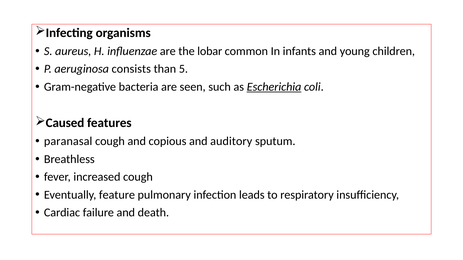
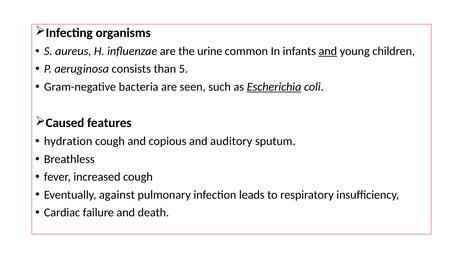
lobar: lobar -> urine (210, 51)
and underline: none -> present (328, 51)
paranasal: paranasal -> hydration (68, 142)
feature: feature -> against (117, 195)
